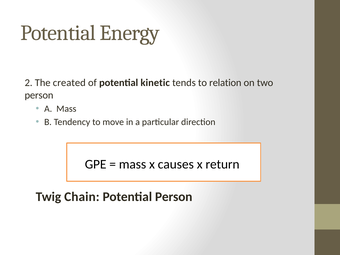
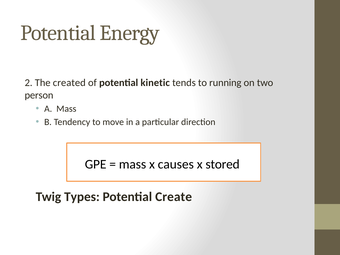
relation: relation -> running (225, 83)
return: return -> stored (223, 164)
Chain: Chain -> Types (82, 197)
Potential Person: Person -> Create (174, 197)
